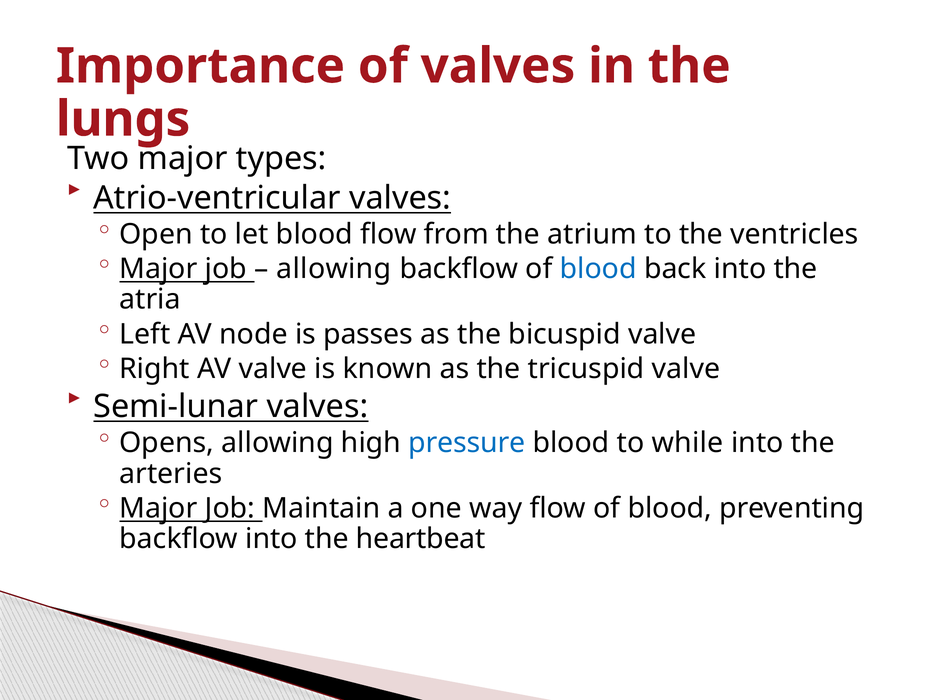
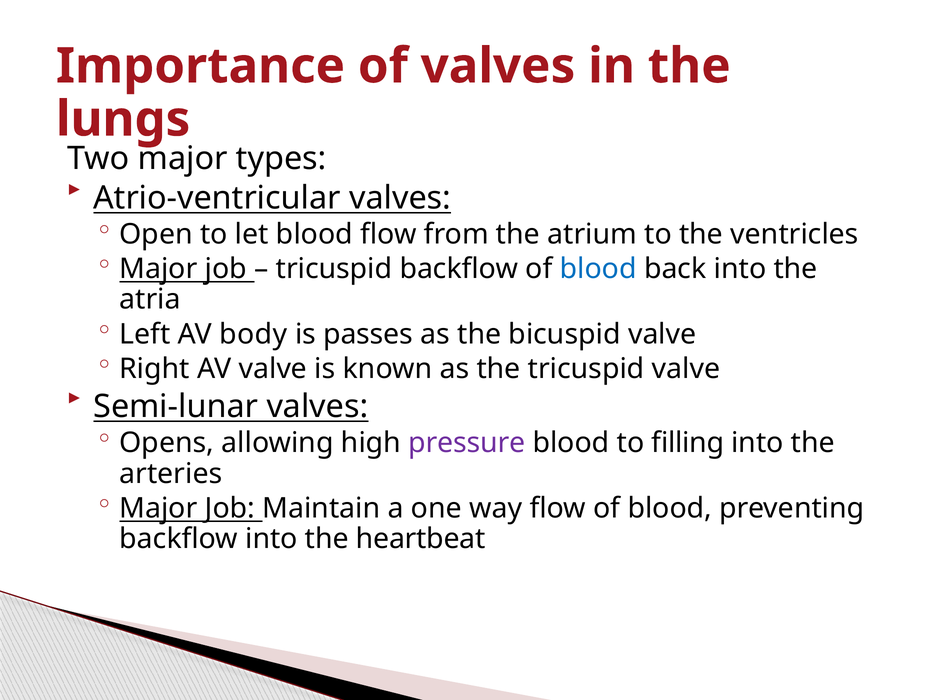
allowing: allowing -> tricuspid (334, 269)
node: node -> body (253, 334)
pressure colour: blue -> purple (467, 443)
while: while -> filling (688, 443)
